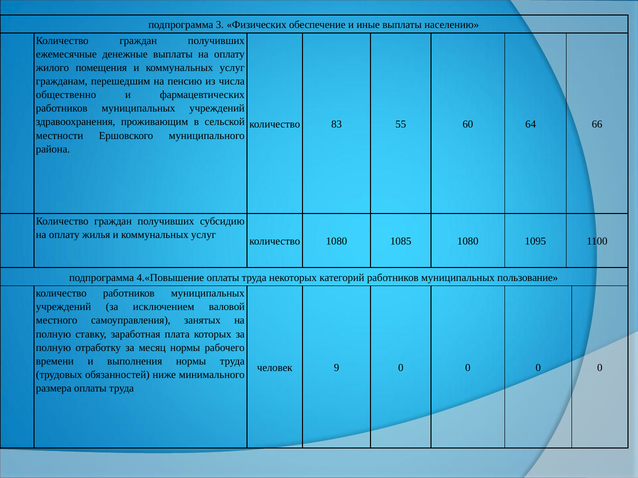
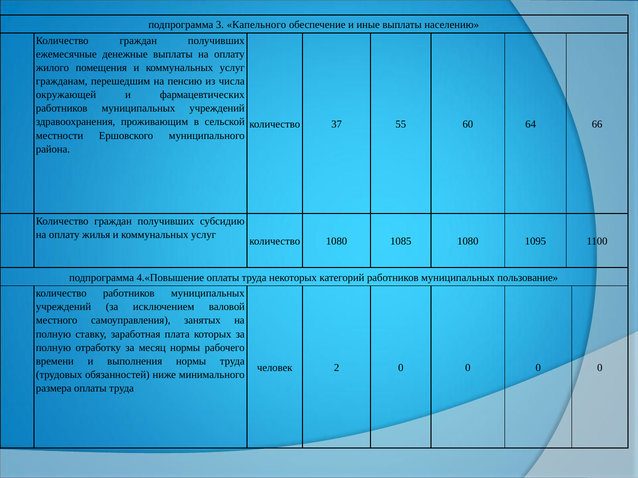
Физических: Физических -> Капельного (256, 25)
общественно: общественно -> окружающей (66, 95)
83: 83 -> 37 (337, 124)
9: 9 -> 2 (337, 368)
